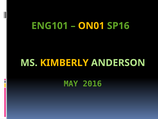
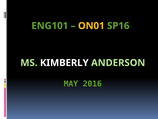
KIMBERLY colour: yellow -> white (64, 63)
